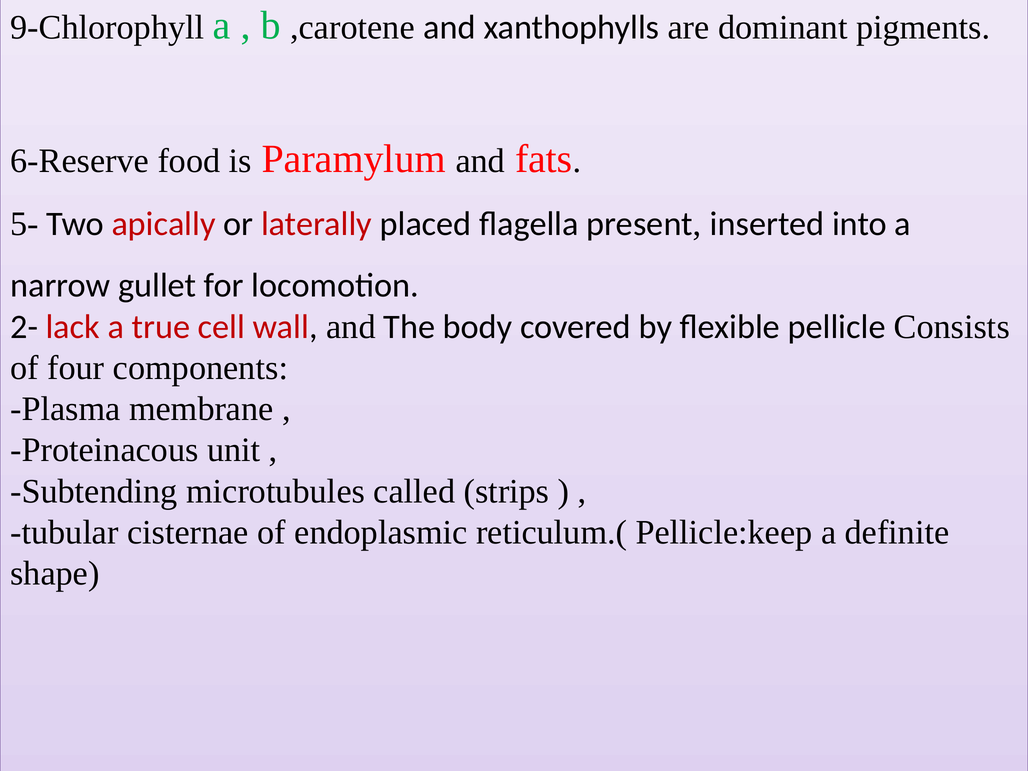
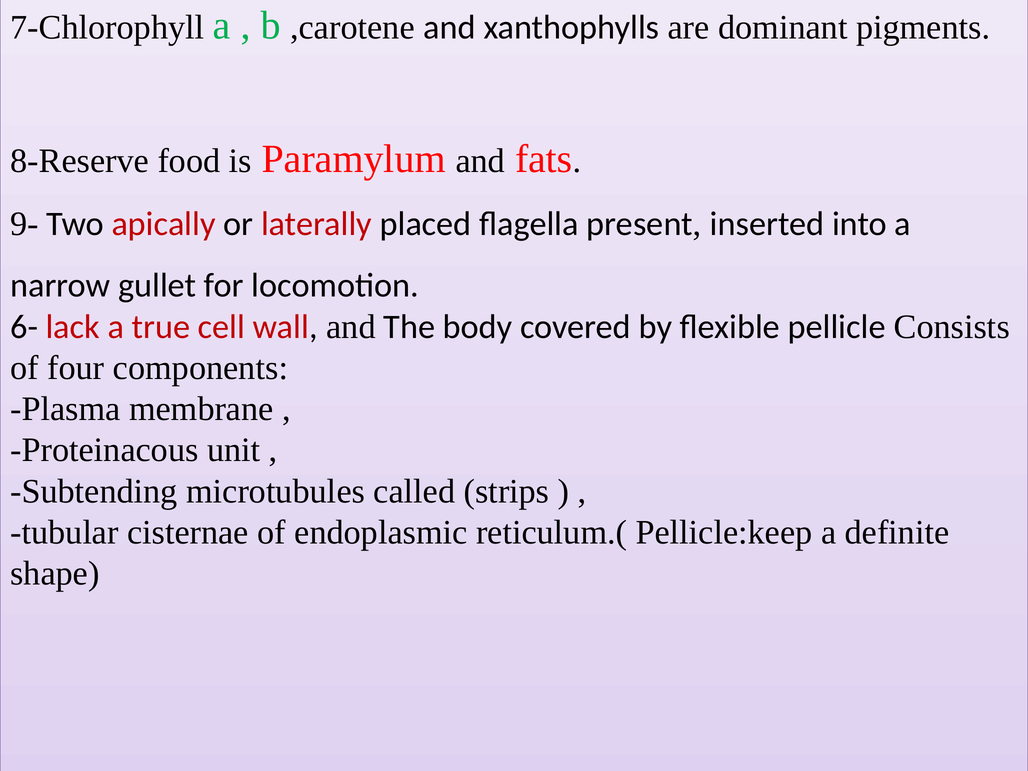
9-Chlorophyll: 9-Chlorophyll -> 7-Chlorophyll (107, 27)
6-Reserve: 6-Reserve -> 8-Reserve (80, 161)
5-: 5- -> 9- (25, 224)
2-: 2- -> 6- (24, 327)
